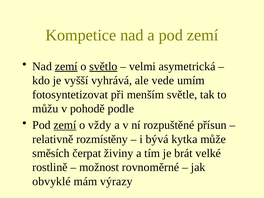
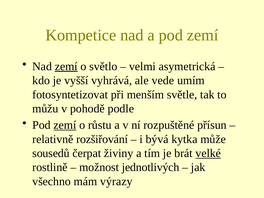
světlo underline: present -> none (103, 66)
vždy: vždy -> růstu (100, 125)
rozmístěny: rozmístěny -> rozšiřování (102, 139)
směsích: směsích -> sousedů (51, 153)
velké underline: none -> present (208, 153)
rovnoměrné: rovnoměrné -> jednotlivých (151, 167)
obvyklé: obvyklé -> všechno (52, 181)
